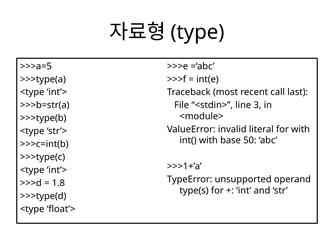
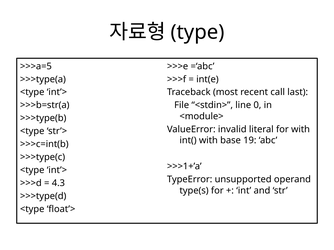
3: 3 -> 0 (257, 105)
50: 50 -> 19 (250, 141)
1.8: 1.8 -> 4.3 (58, 183)
